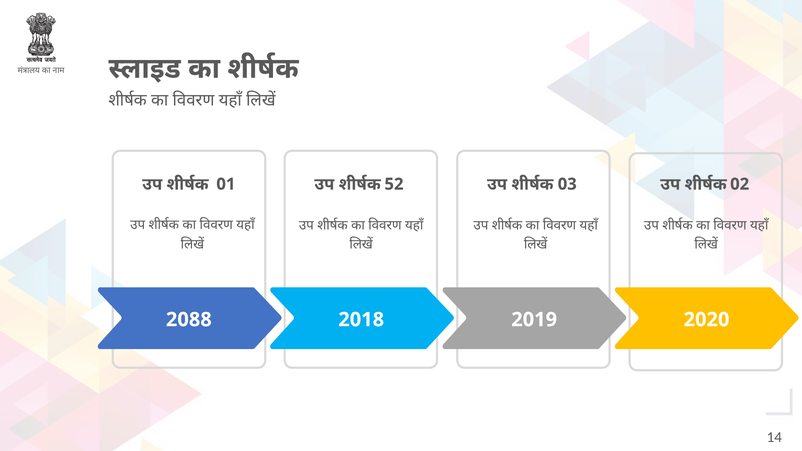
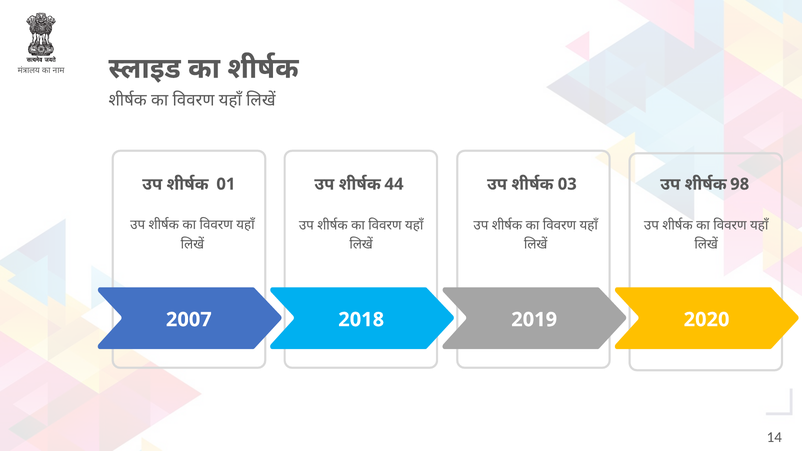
52: 52 -> 44 (394, 184)
02: 02 -> 98 (740, 184)
2088: 2088 -> 2007 (189, 320)
